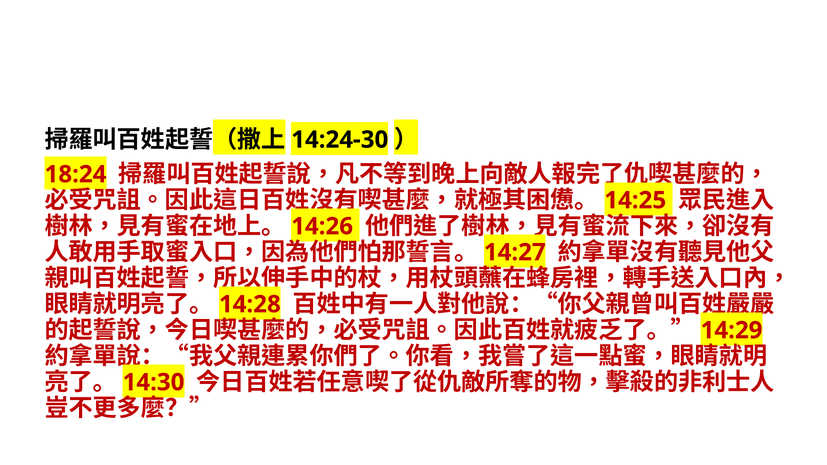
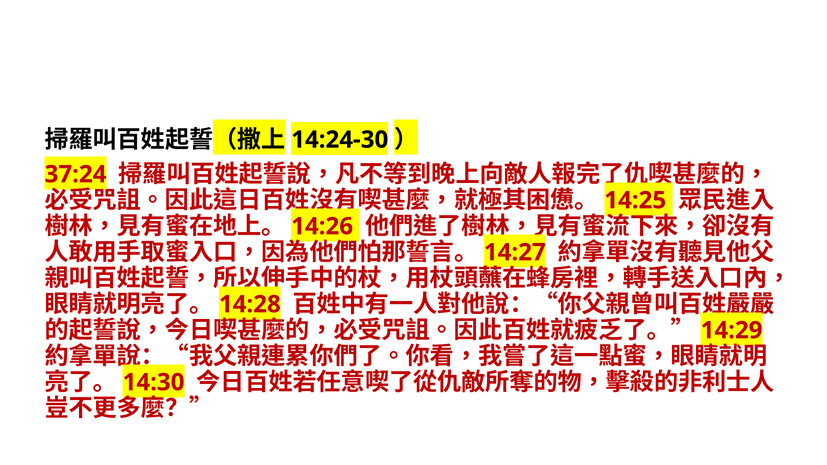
18:24: 18:24 -> 37:24 (76, 174)
